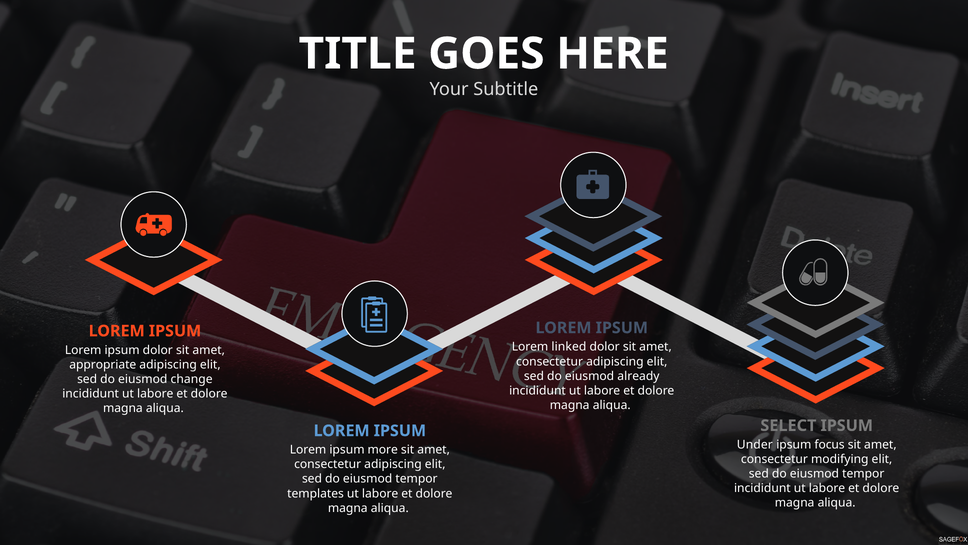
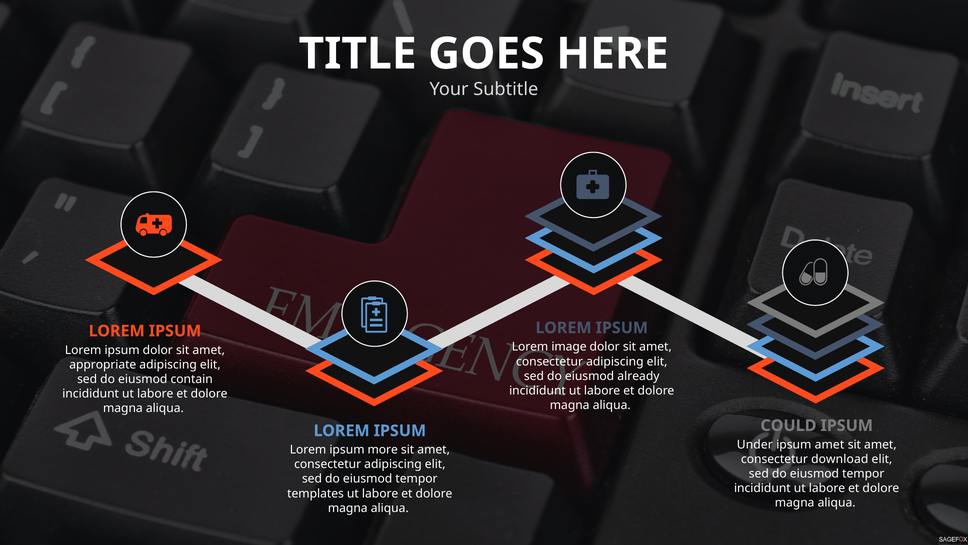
linked: linked -> image (569, 347)
change: change -> contain (192, 379)
SELECT: SELECT -> COULD (788, 425)
ipsum focus: focus -> amet (829, 444)
modifying: modifying -> download (840, 459)
